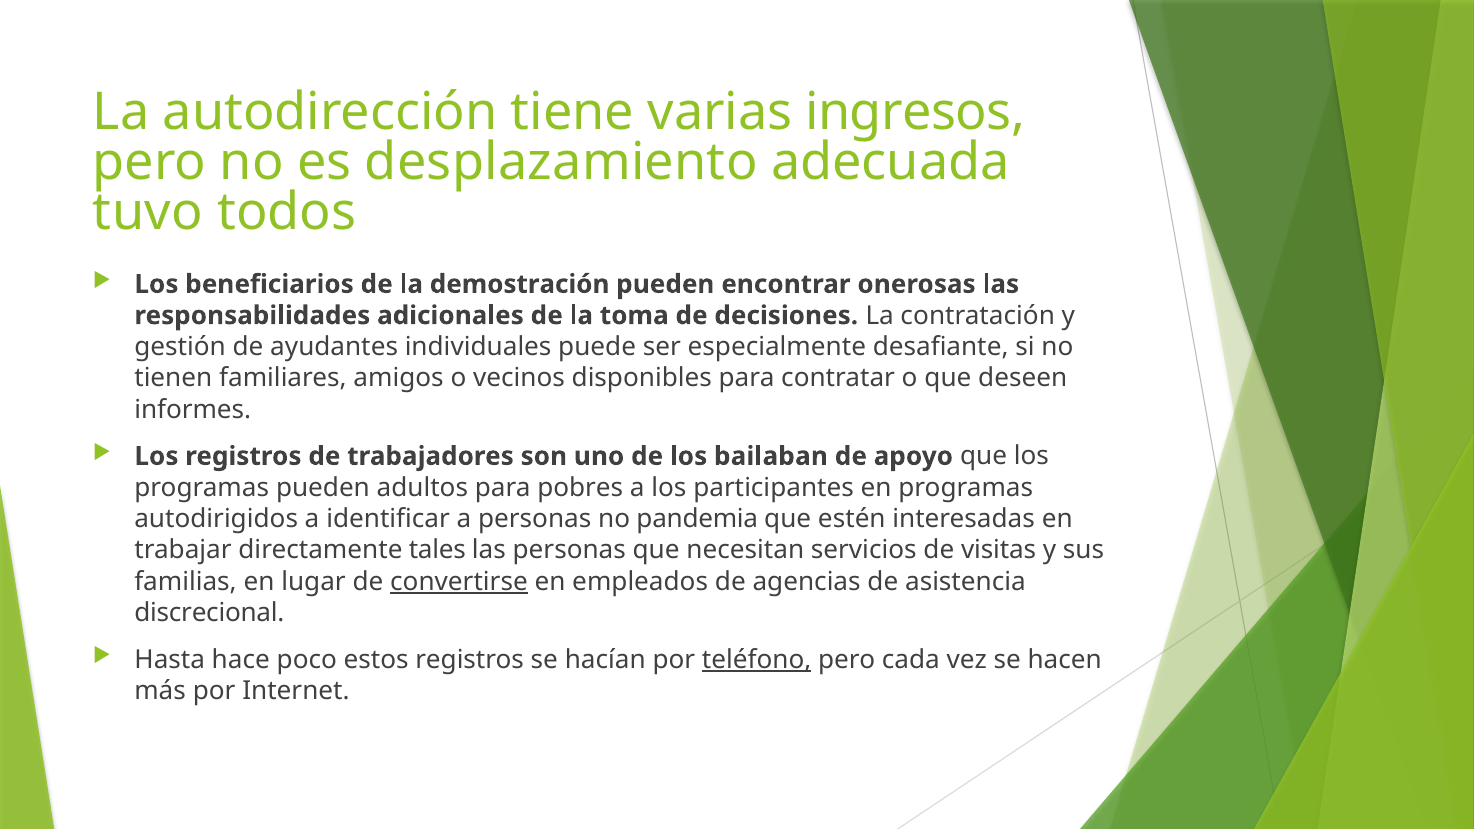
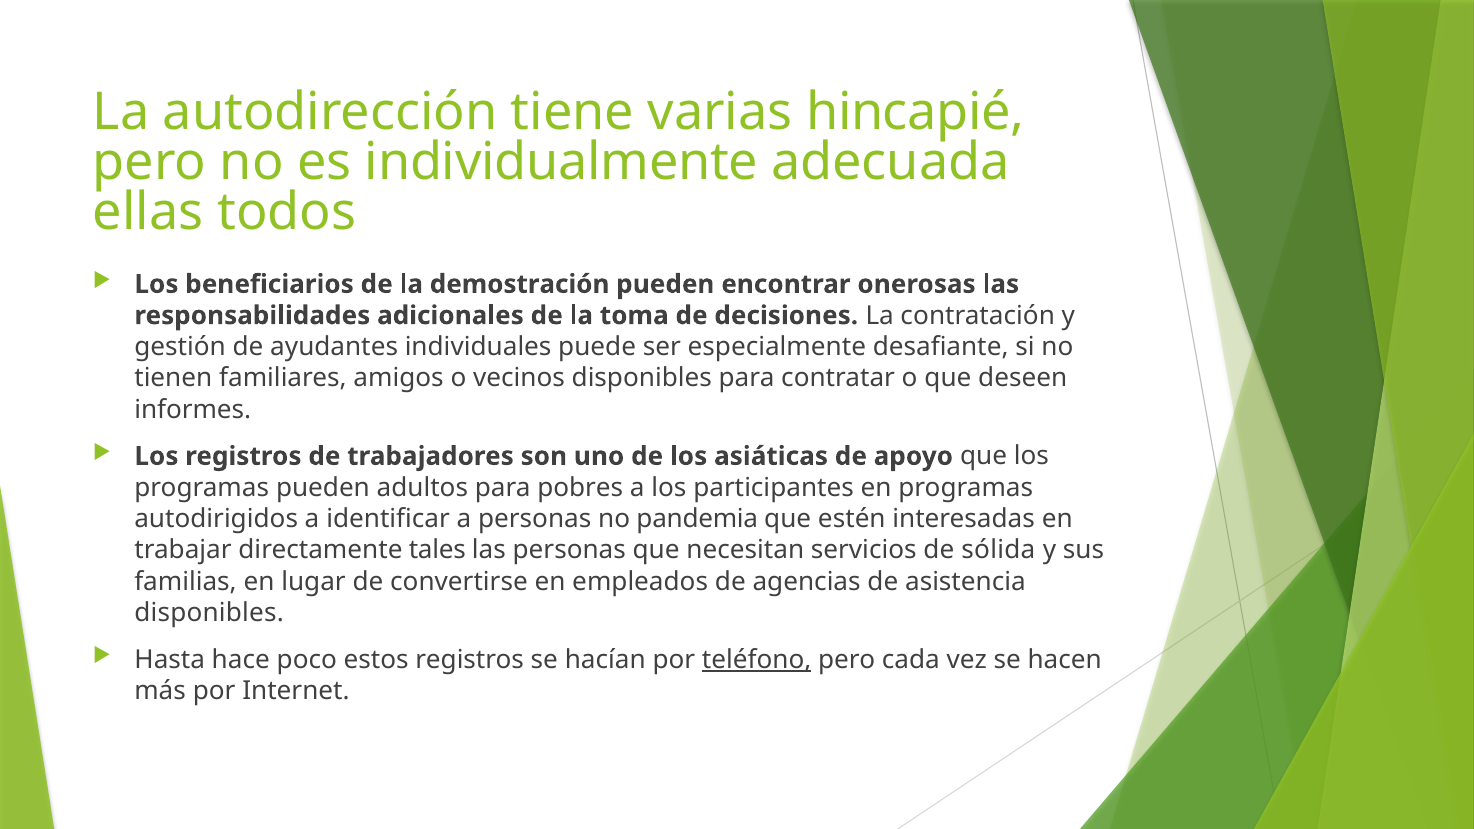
ingresos: ingresos -> hincapié (915, 112)
desplazamiento: desplazamiento -> individualmente (562, 162)
tuvo: tuvo -> ellas (148, 212)
bailaban: bailaban -> asiáticas (771, 456)
visitas: visitas -> sólida (998, 550)
convertirse underline: present -> none (459, 582)
discrecional: discrecional -> disponibles (209, 613)
